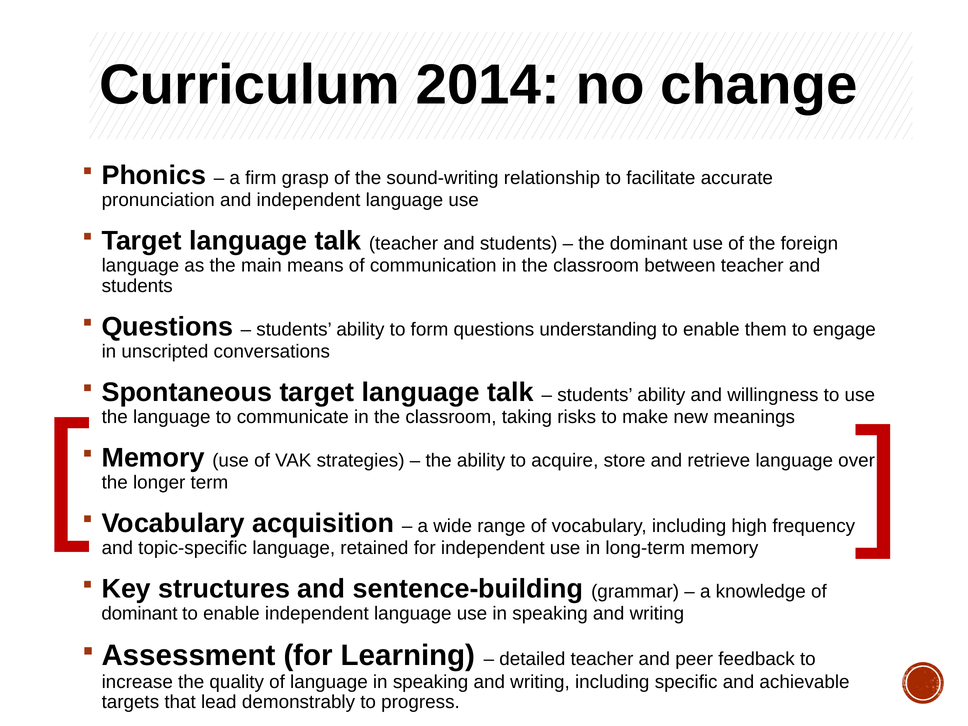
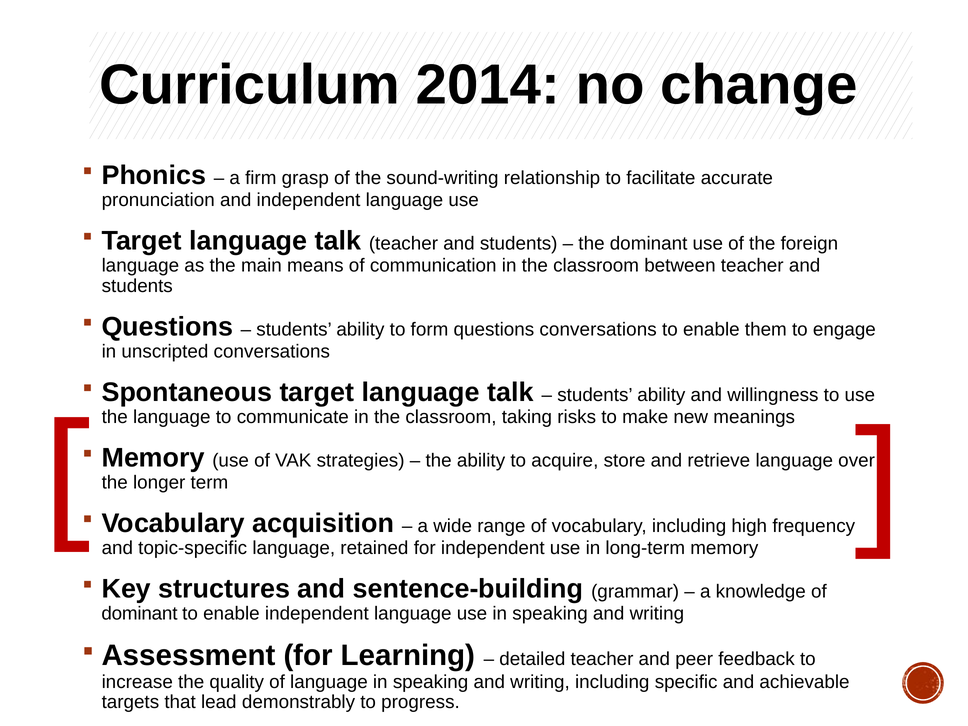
questions understanding: understanding -> conversations (598, 329)
